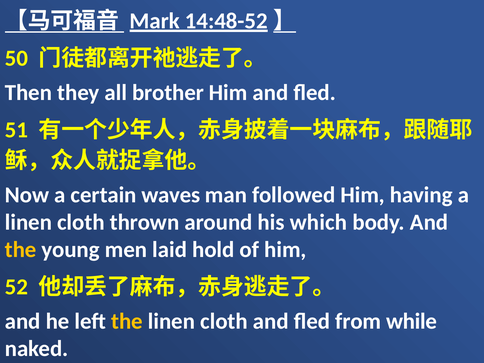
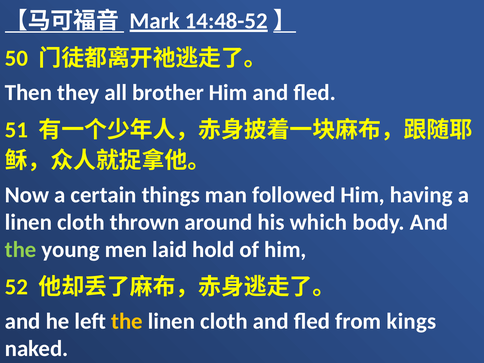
waves: waves -> things (171, 195)
the colour: yellow -> light green (21, 250)
while: while -> kings (411, 321)
